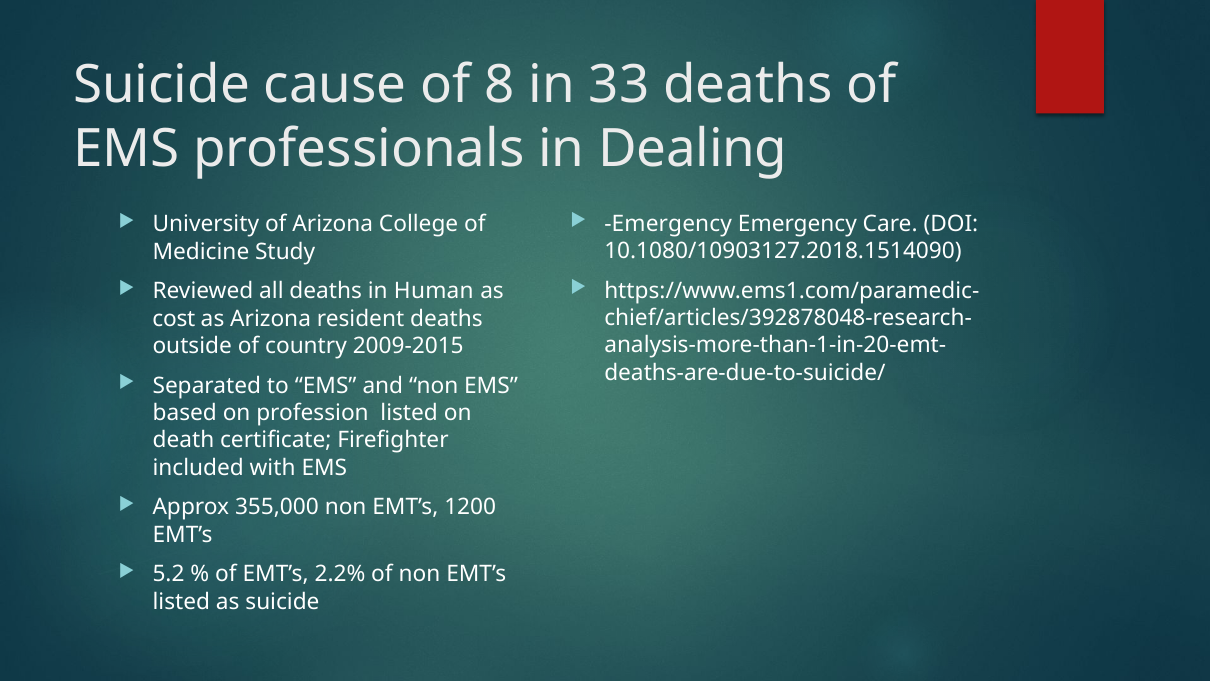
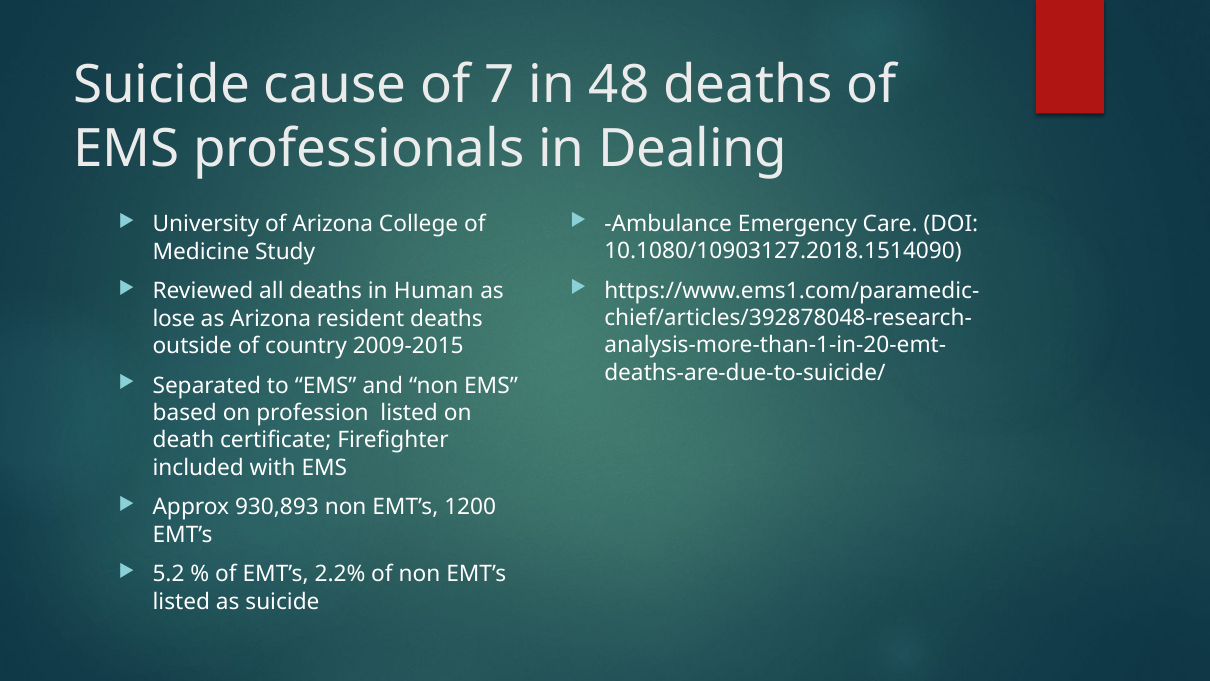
8: 8 -> 7 (500, 85)
33: 33 -> 48 (619, 85)
Emergency: Emergency -> Ambulance (668, 224)
cost: cost -> lose (174, 319)
355,000: 355,000 -> 930,893 (277, 507)
